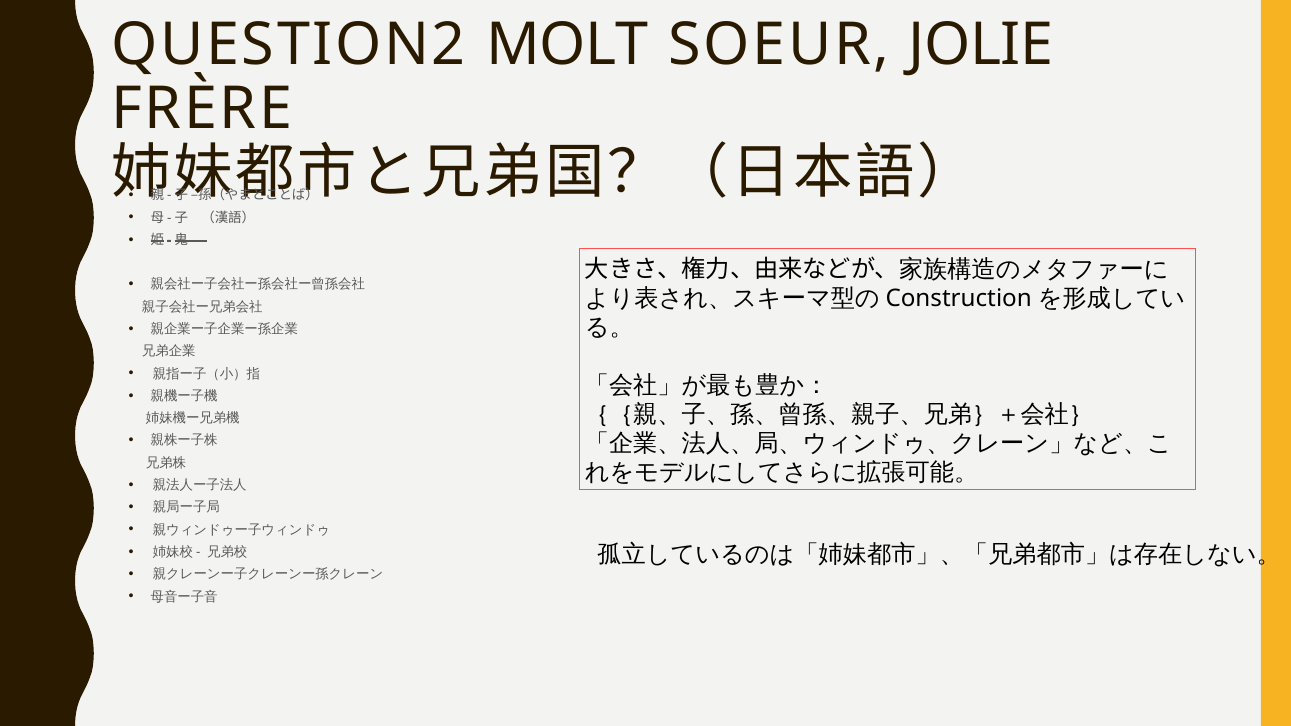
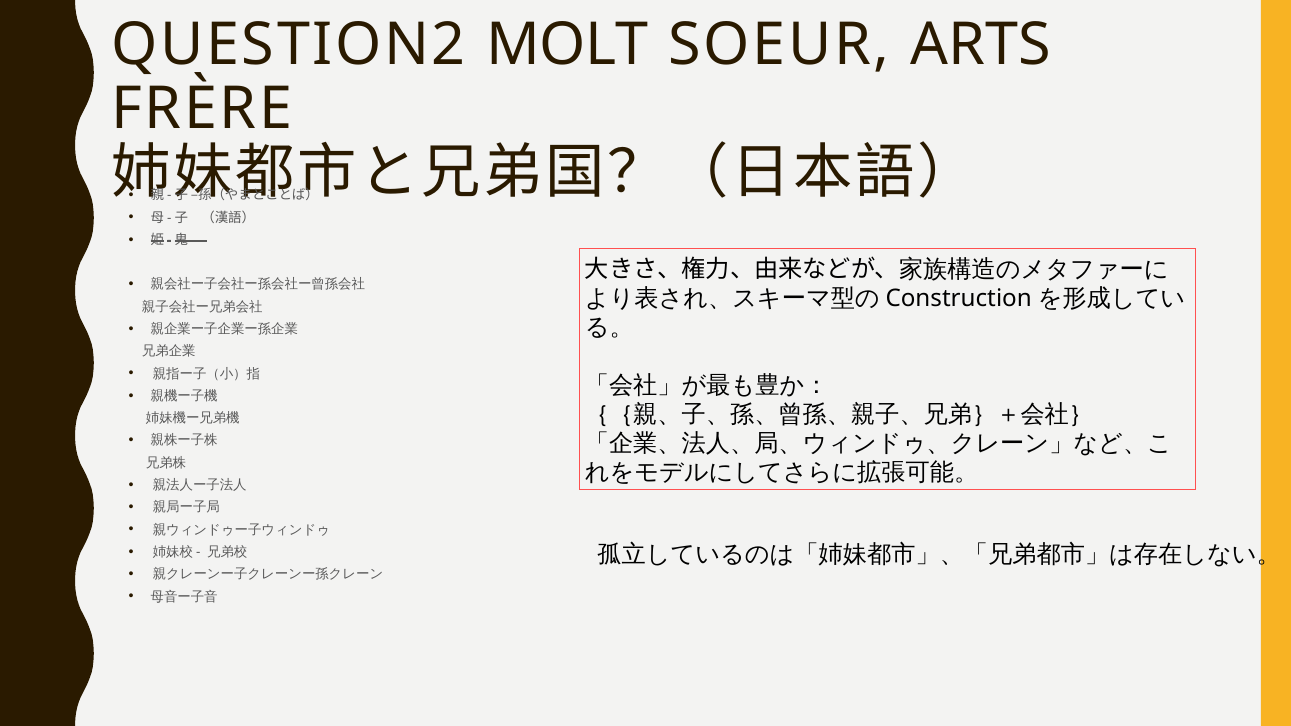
JOLIE: JOLIE -> ARTS (981, 45)
